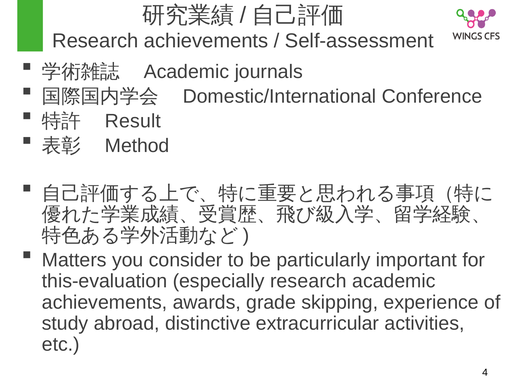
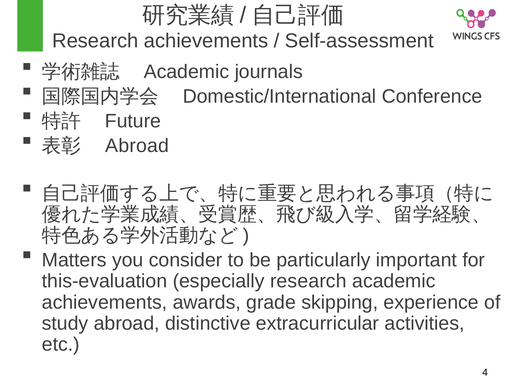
Result: Result -> Future (133, 121)
Method: Method -> Abroad (137, 146)
